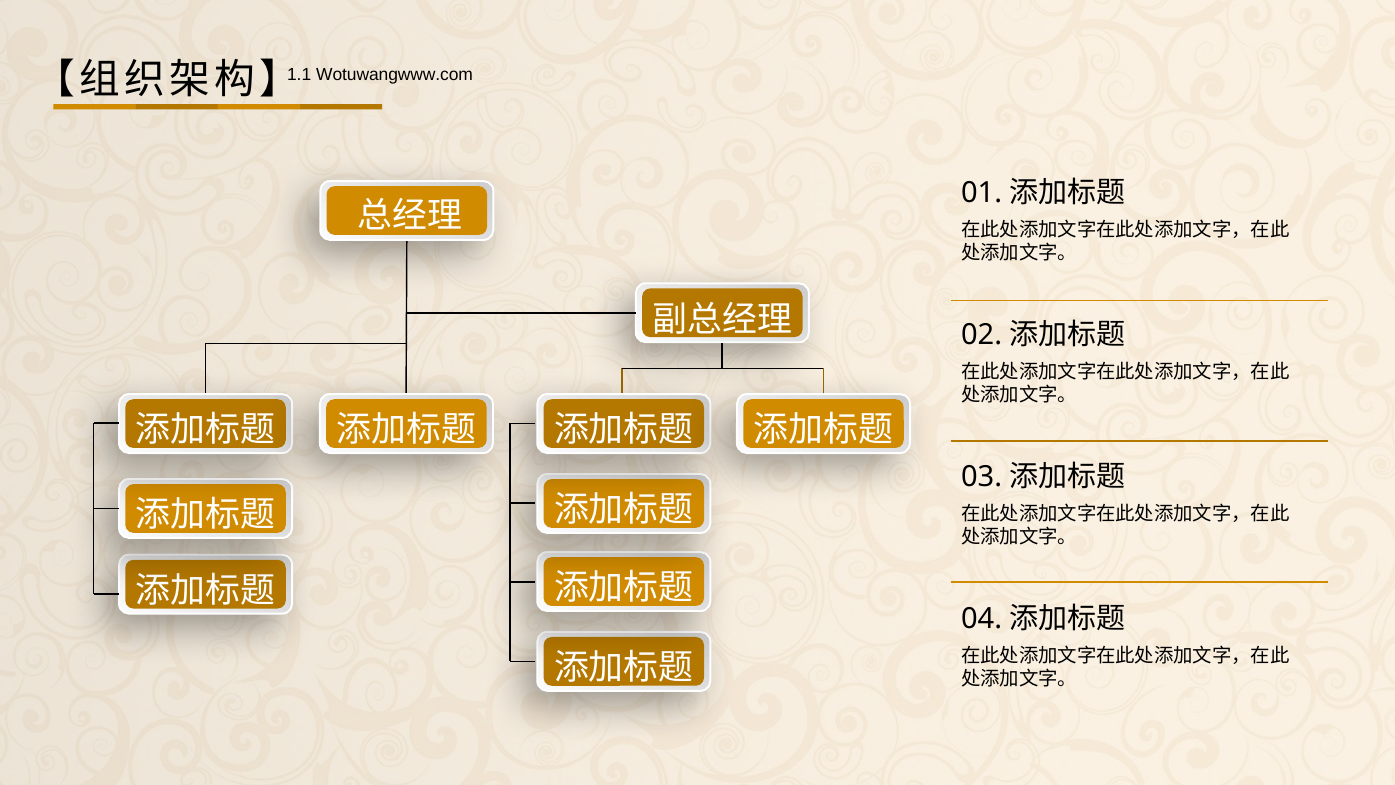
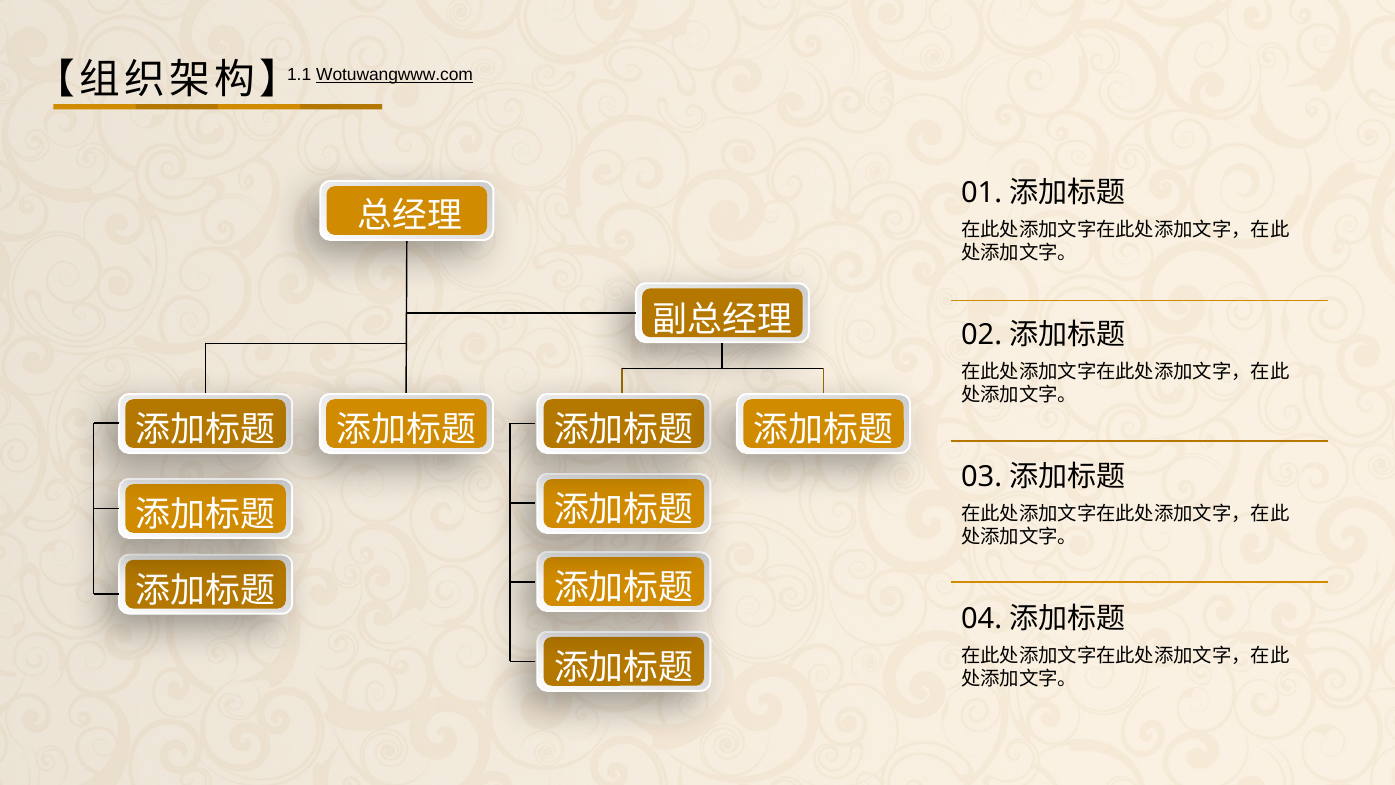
Wotuwangwww.com underline: none -> present (395, 75)
